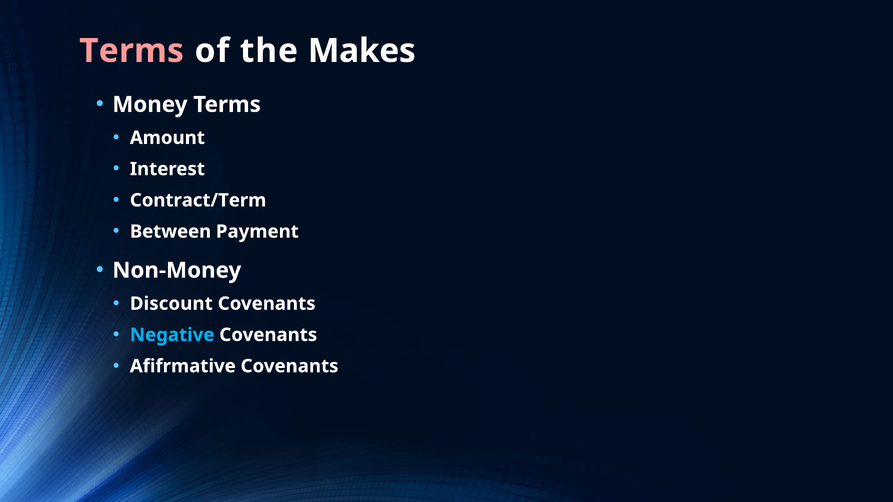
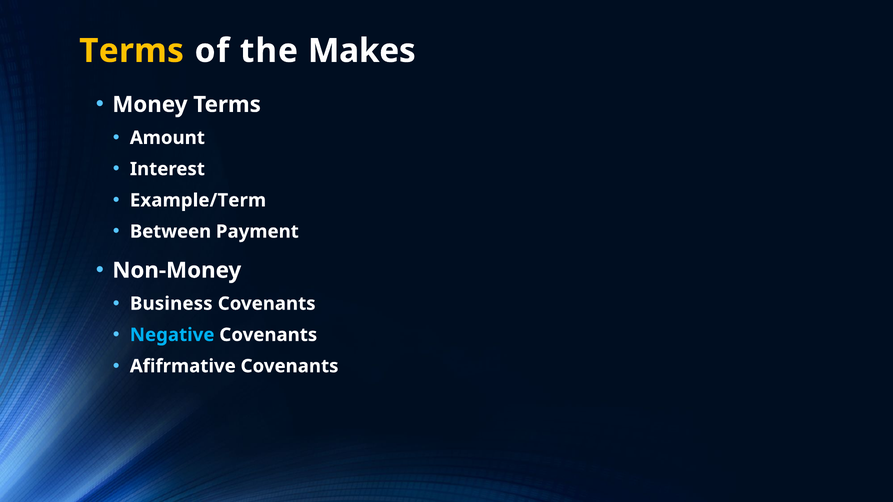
Terms colour: pink -> yellow (132, 51)
Contract/Term: Contract/Term -> Example/Term (198, 200)
Discount: Discount -> Business (171, 304)
